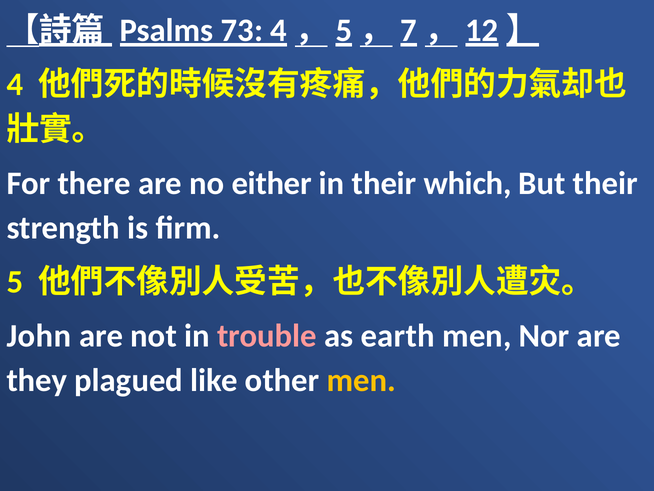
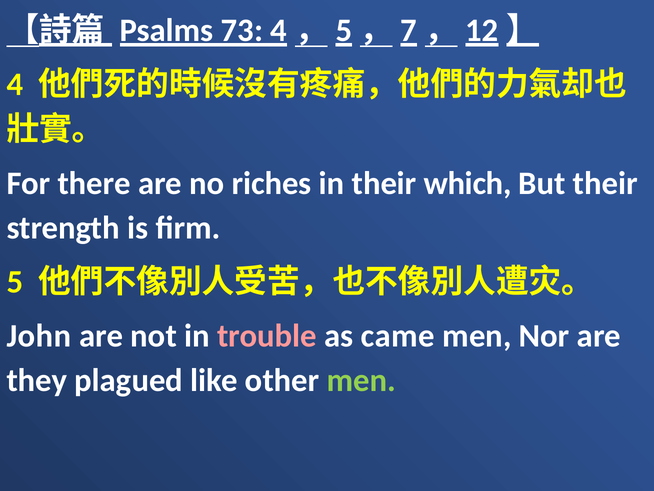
either: either -> riches (272, 183)
earth: earth -> came (398, 335)
men colour: yellow -> light green (362, 380)
